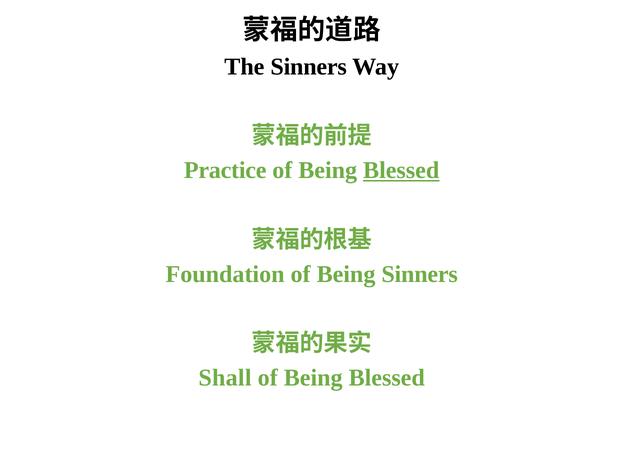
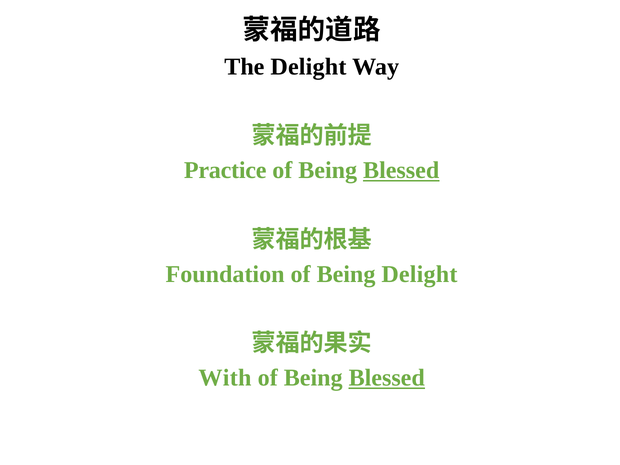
The Sinners: Sinners -> Delight (308, 67)
Being Sinners: Sinners -> Delight (419, 274)
Shall: Shall -> With (225, 378)
Blessed underline: none -> present (387, 378)
